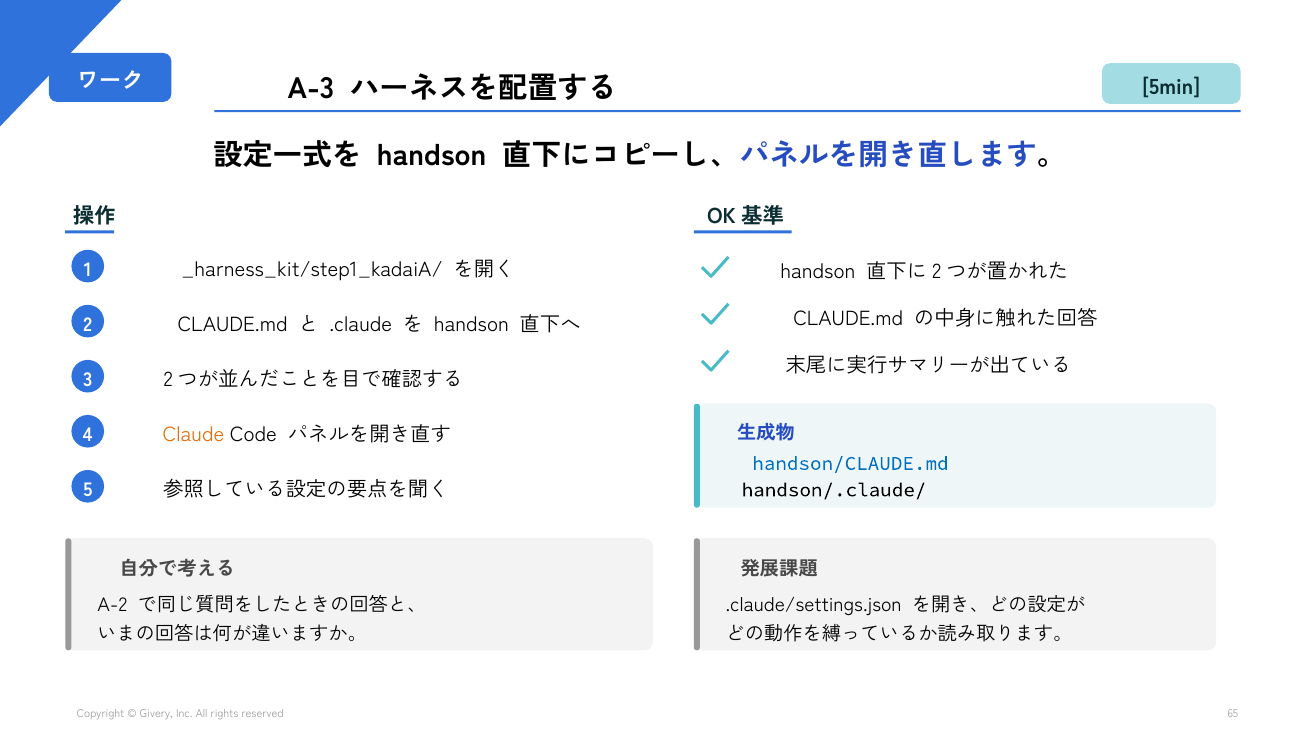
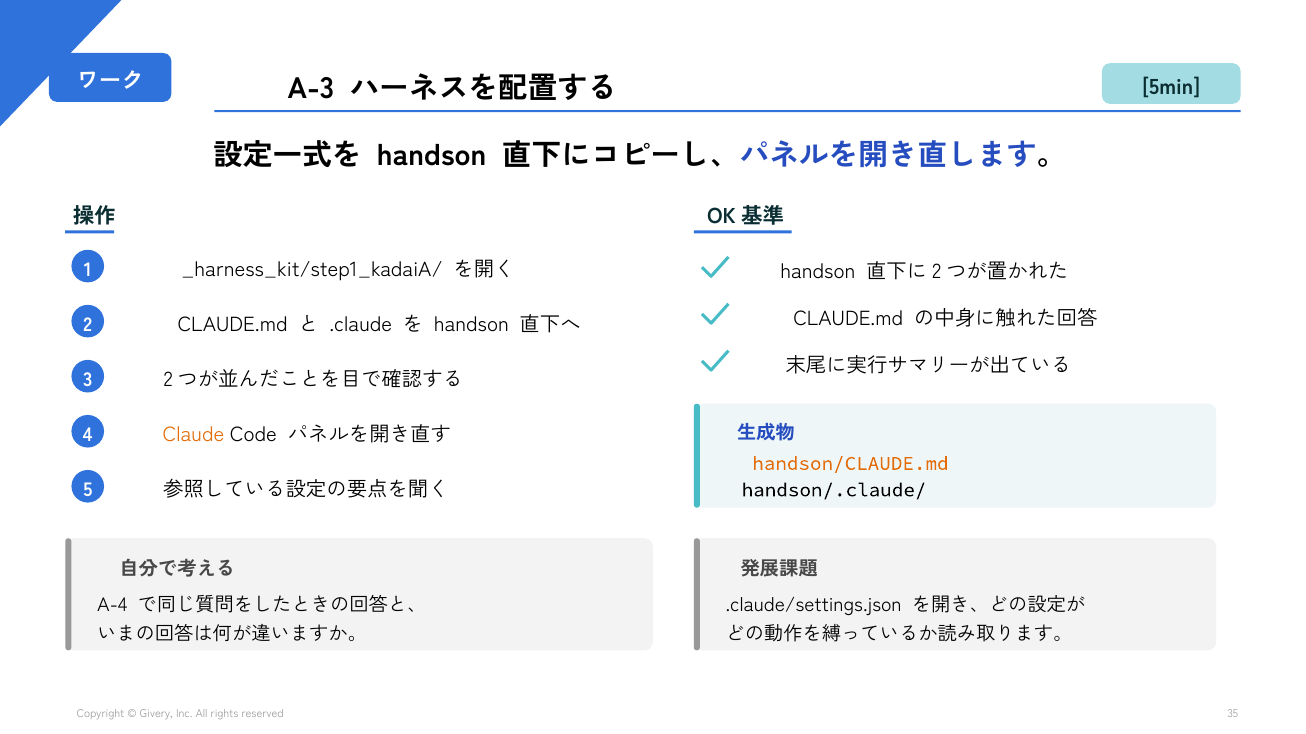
handson/CLAUDE.md colour: blue -> orange (850, 464)
A-2: A-2 -> A-4 (112, 606)
65: 65 -> 35 (1233, 714)
